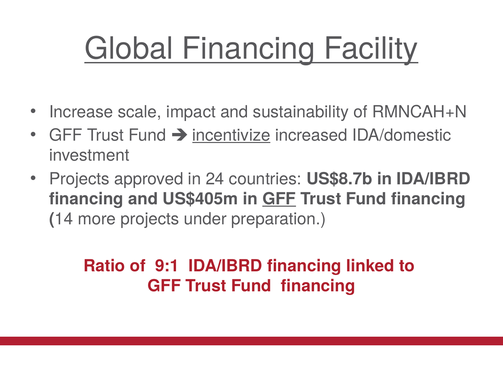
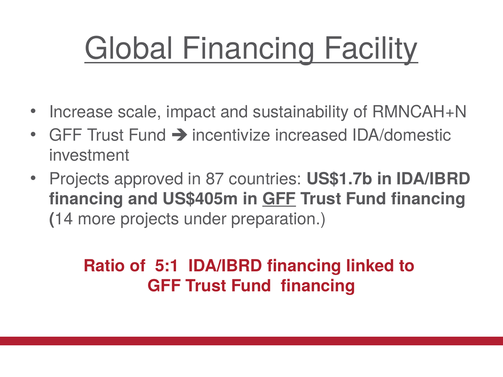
incentivize underline: present -> none (231, 135)
24: 24 -> 87 (215, 179)
US$8.7b: US$8.7b -> US$1.7b (339, 179)
9:1: 9:1 -> 5:1 (167, 266)
